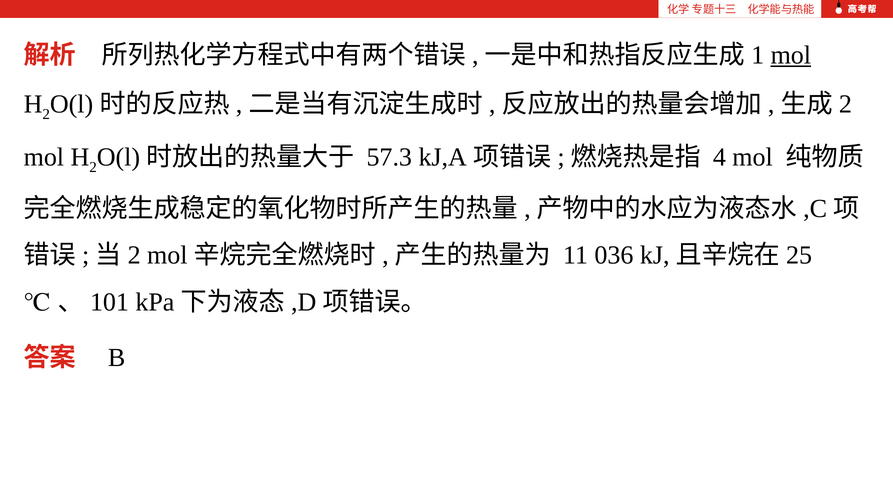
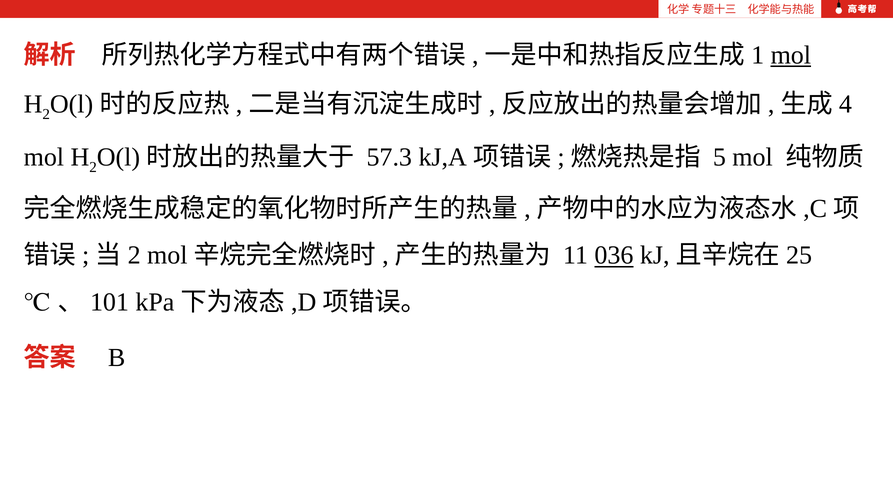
2: 2 -> 4 (845, 104)
4: 4 -> 5 (719, 157)
036 underline: none -> present (614, 256)
